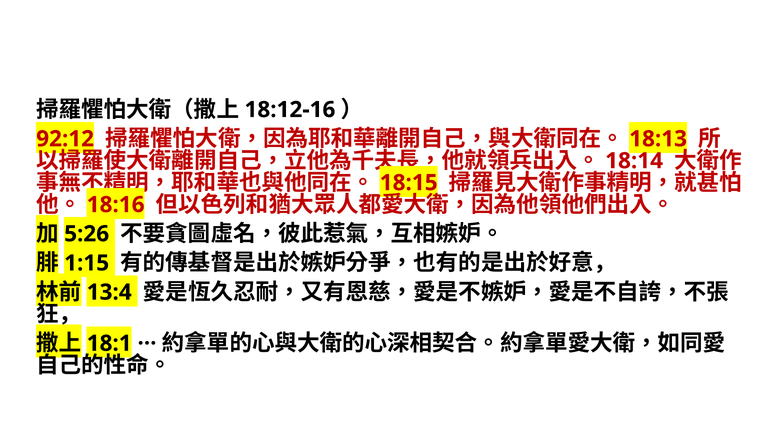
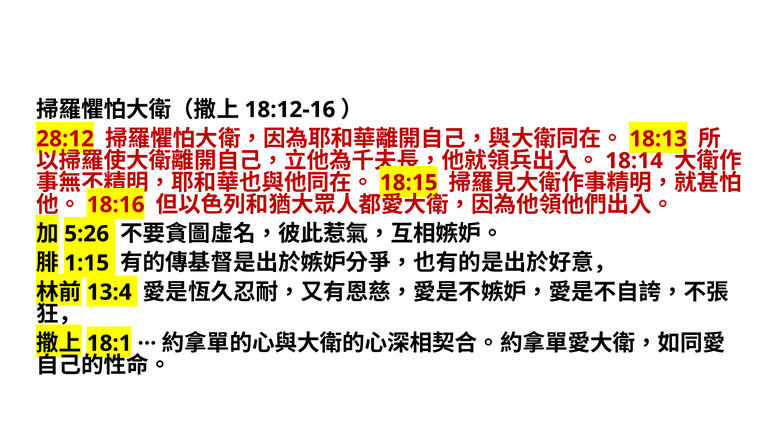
92:12: 92:12 -> 28:12 (65, 139)
